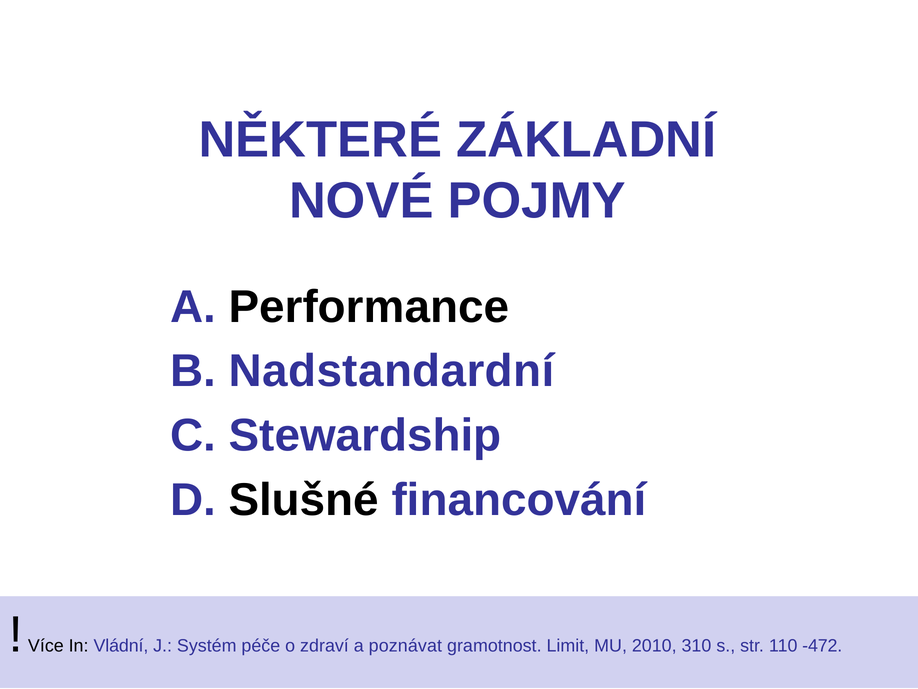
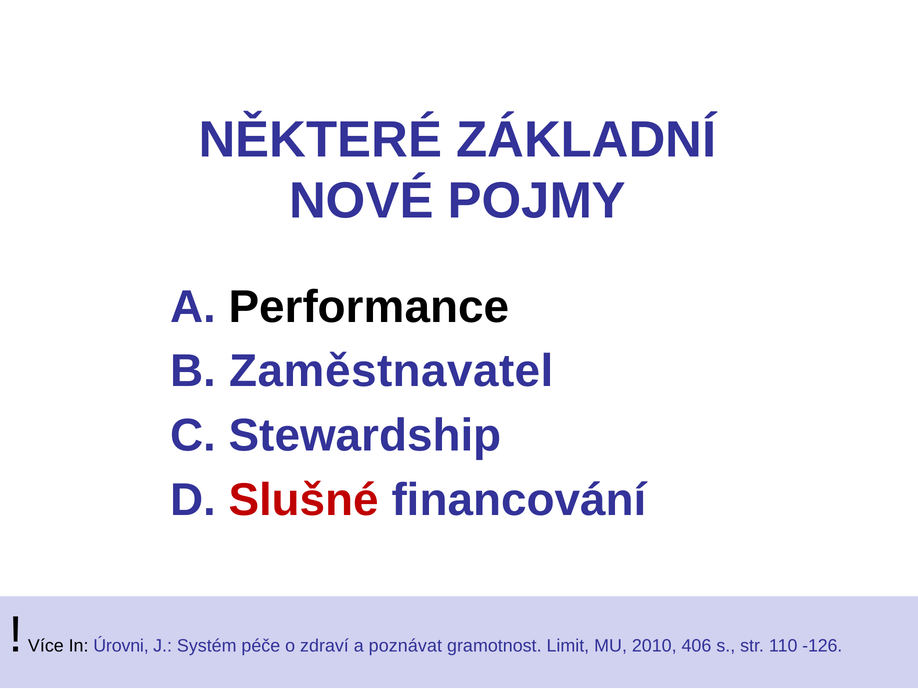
Nadstandardní: Nadstandardní -> Zaměstnavatel (392, 371)
Slušné colour: black -> red (304, 500)
Vládní: Vládní -> Úrovni (121, 645)
310: 310 -> 406 (696, 645)
-472: -472 -> -126 (822, 645)
